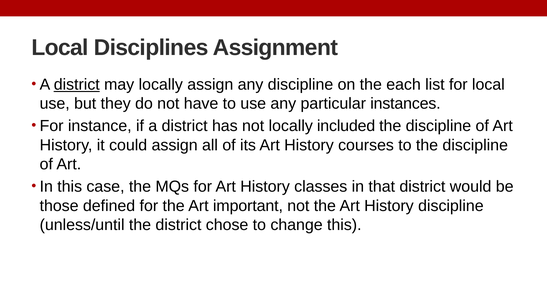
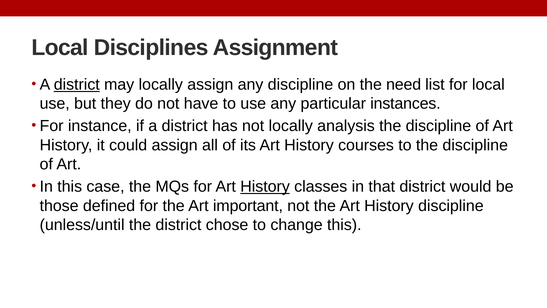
each: each -> need (404, 85)
included: included -> analysis (346, 126)
History underline: none -> present (265, 186)
